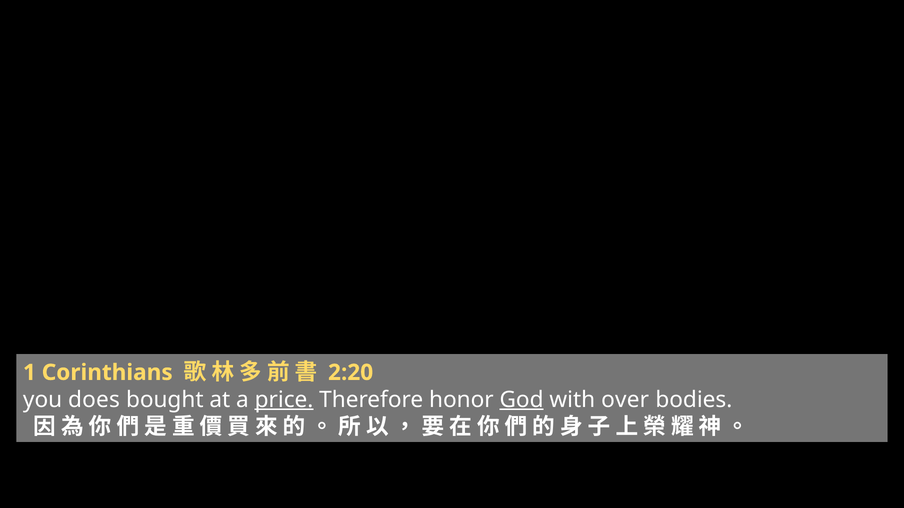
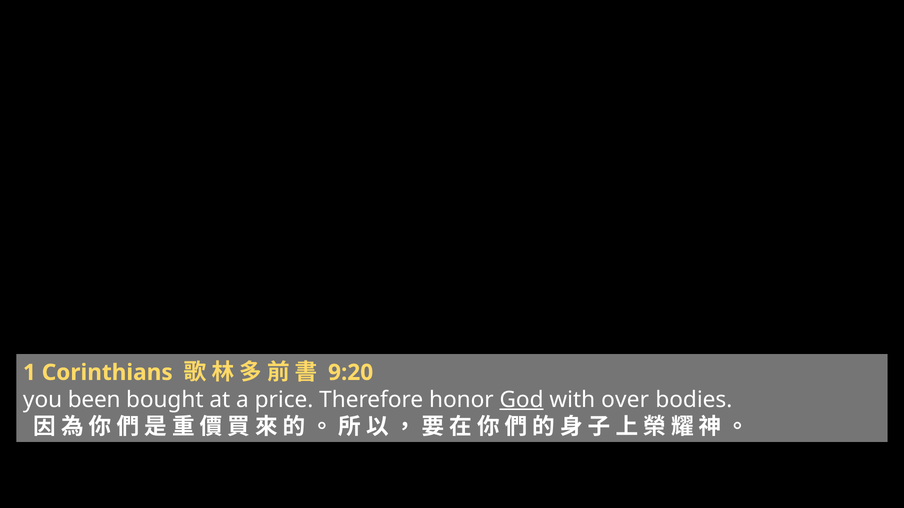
2:20: 2:20 -> 9:20 (351, 373)
does: does -> been (94, 400)
price underline: present -> none (284, 400)
